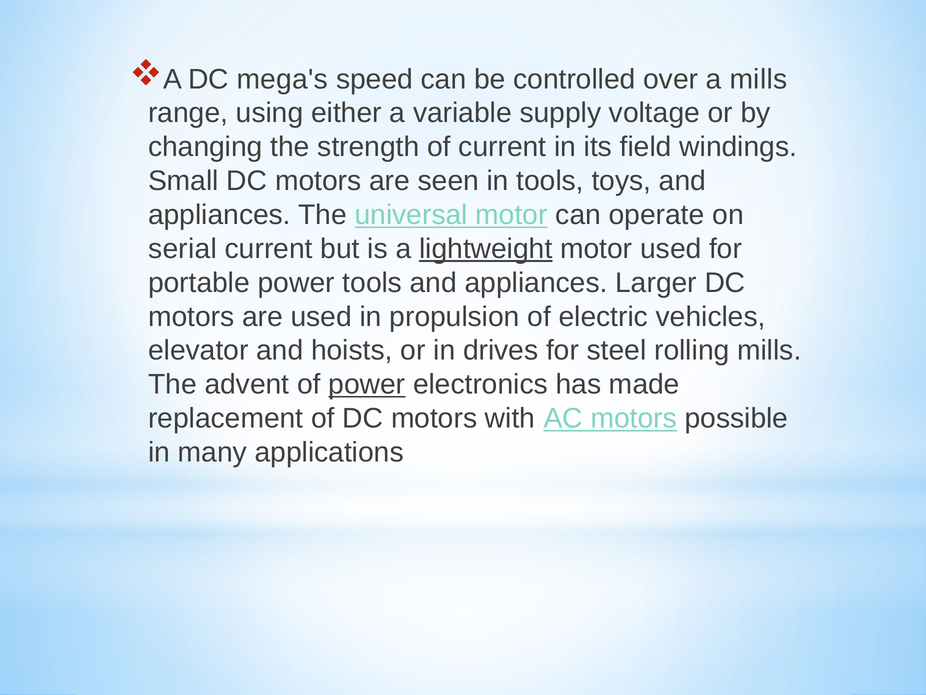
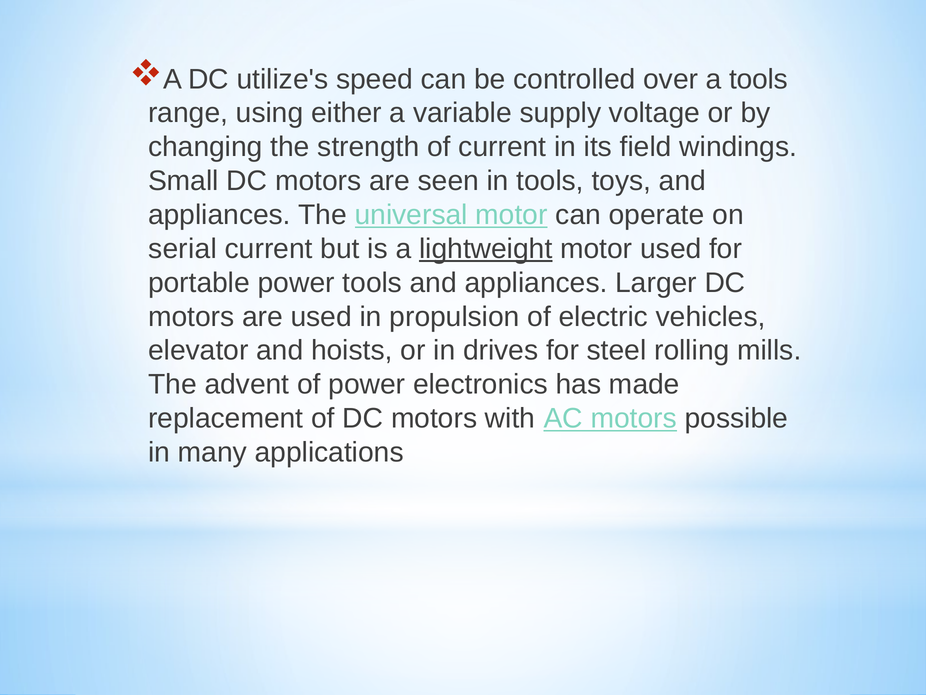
mega's: mega's -> utilize's (282, 79)
a mills: mills -> tools (759, 79)
power underline: present -> none (367, 384)
